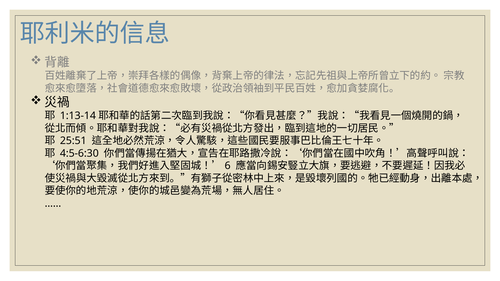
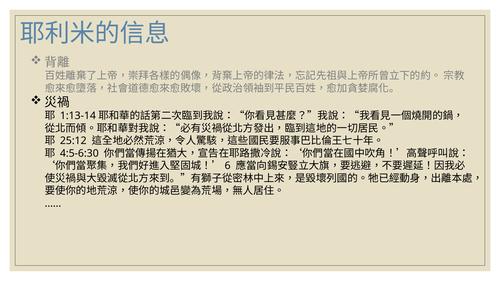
25:51: 25:51 -> 25:12 (73, 141)
